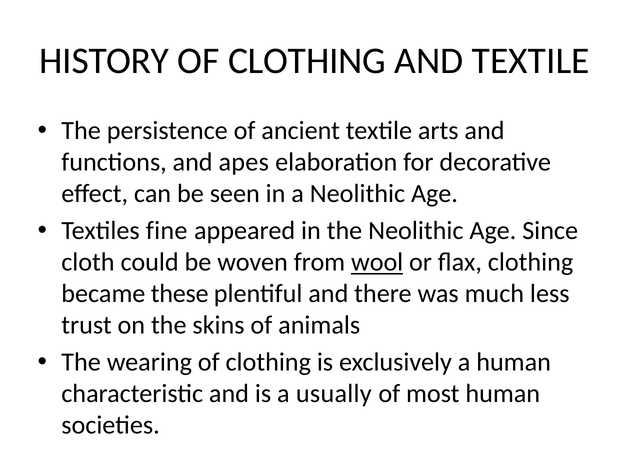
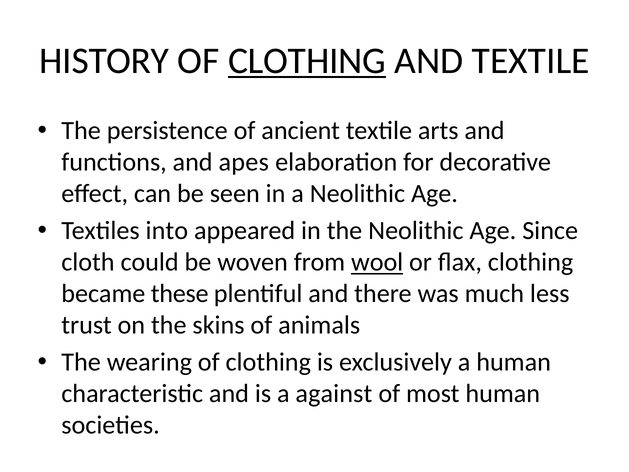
CLOTHING underline: none -> present (307, 61)
fine: fine -> into (167, 231)
usually: usually -> against (334, 394)
